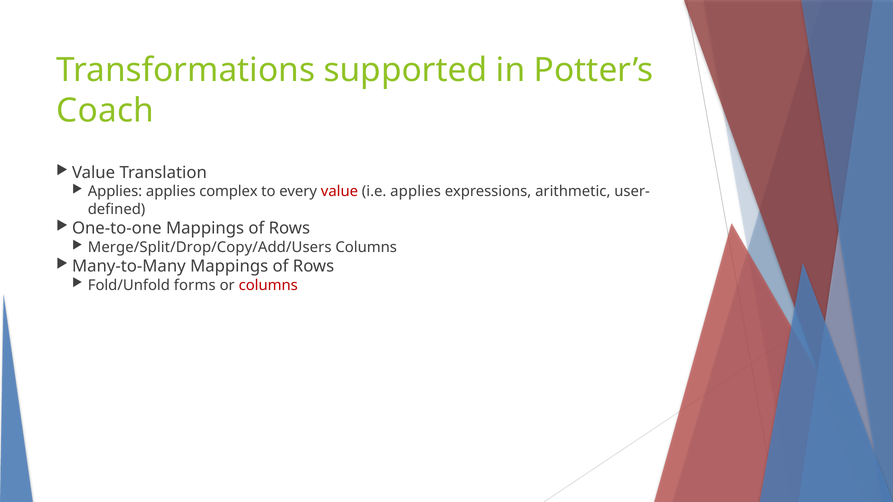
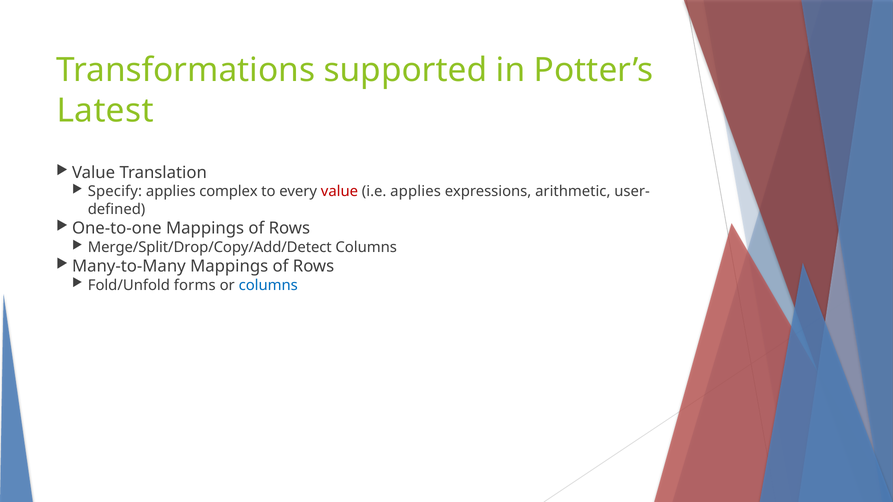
Coach: Coach -> Latest (105, 111)
Applies: Applies -> Specify (115, 192)
Merge/Split/Drop/Copy/Add/Users: Merge/Split/Drop/Copy/Add/Users -> Merge/Split/Drop/Copy/Add/Detect (210, 247)
columns colour: red -> blue (268, 285)
